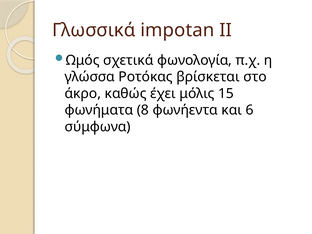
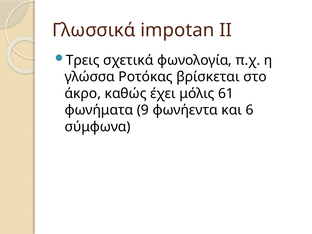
Ωμός: Ωμός -> Τρεις (83, 60)
15: 15 -> 61 (226, 94)
8: 8 -> 9 (143, 110)
